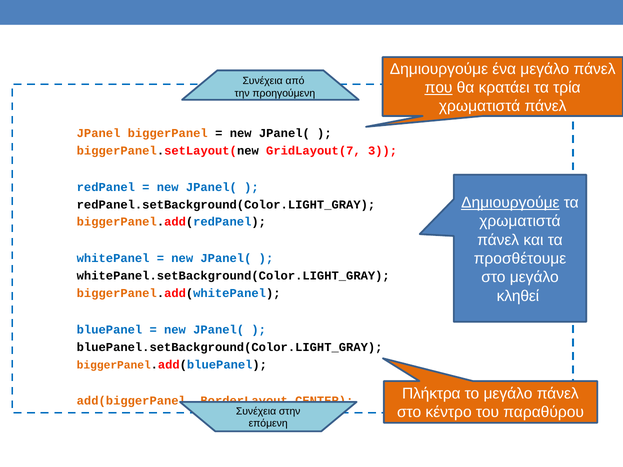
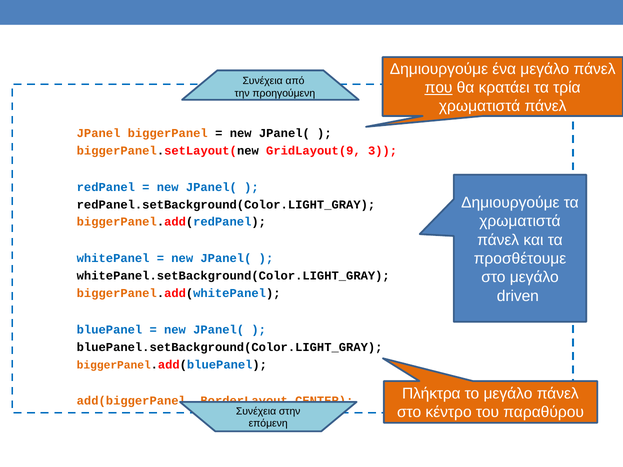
GridLayout(7: GridLayout(7 -> GridLayout(9 (313, 151)
Δημιουργούμε underline: present -> none (510, 203)
κληθεί: κληθεί -> driven (518, 296)
